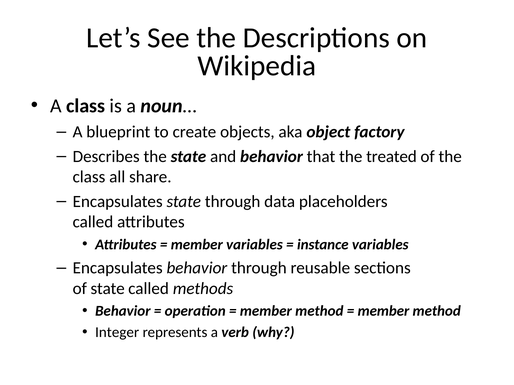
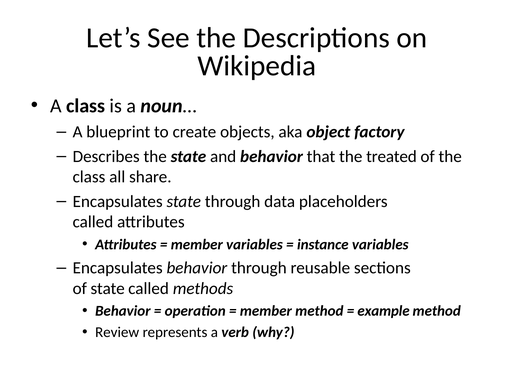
member: member -> example (384, 311)
Integer: Integer -> Review (117, 333)
